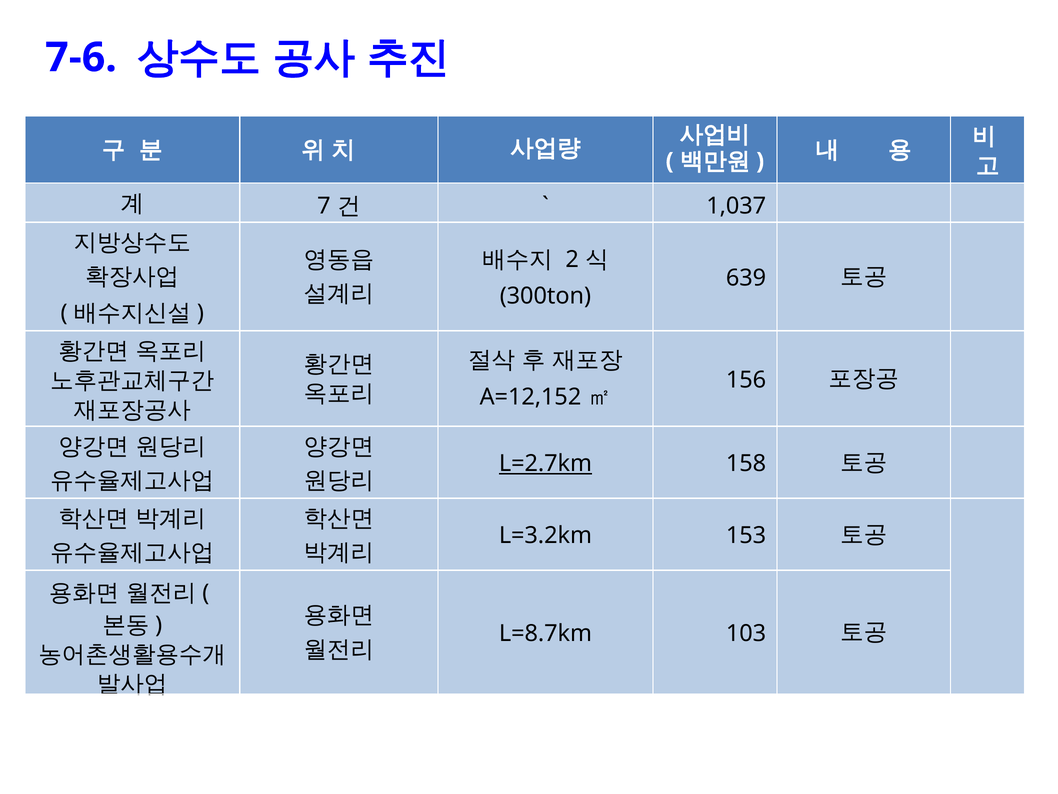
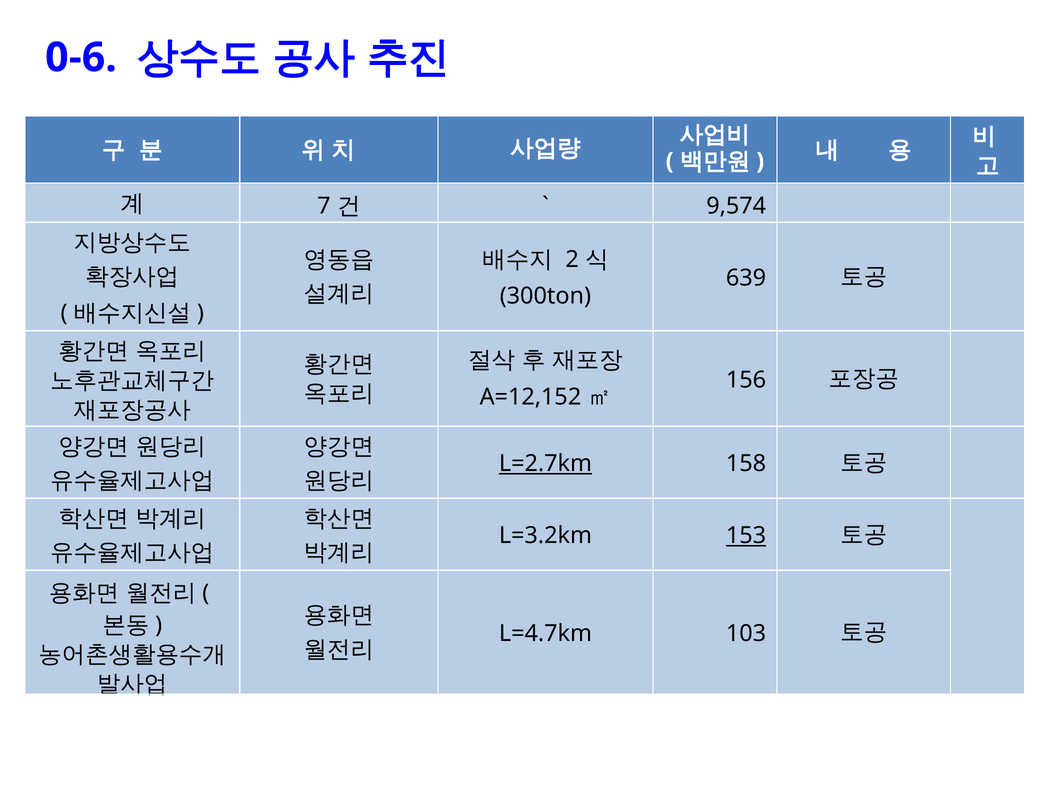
7-6: 7-6 -> 0-6 (81, 58)
1,037: 1,037 -> 9,574 (736, 206)
153 underline: none -> present (746, 535)
L=8.7km: L=8.7km -> L=4.7km (545, 633)
